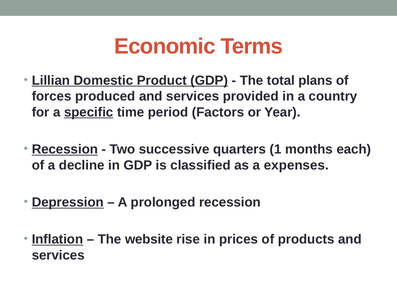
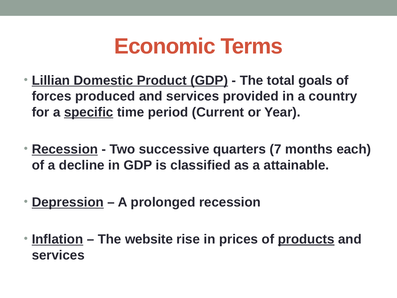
plans: plans -> goals (315, 80)
Factors: Factors -> Current (218, 112)
1: 1 -> 7 (276, 149)
expenses: expenses -> attainable (296, 165)
products underline: none -> present (306, 239)
